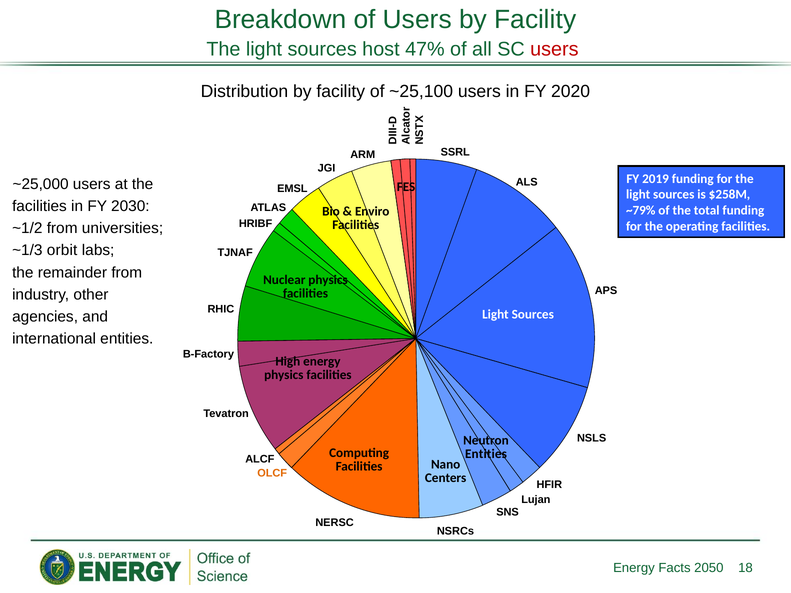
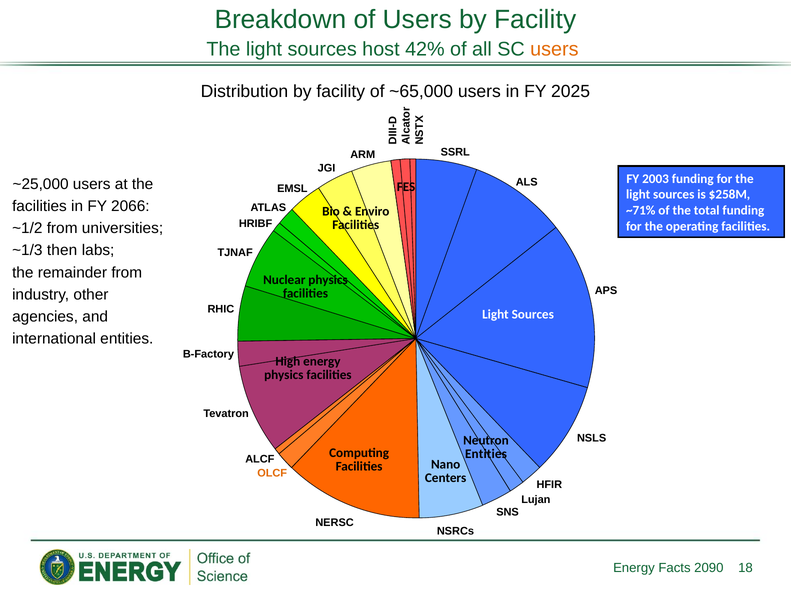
47%: 47% -> 42% (425, 49)
users colour: red -> orange (554, 49)
~25,100: ~25,100 -> ~65,000 (421, 92)
2020: 2020 -> 2025 (571, 92)
2019: 2019 -> 2003 (656, 179)
2030: 2030 -> 2066 (130, 206)
~79%: ~79% -> ~71% (641, 210)
orbit: orbit -> then (62, 250)
2050: 2050 -> 2090 (709, 568)
